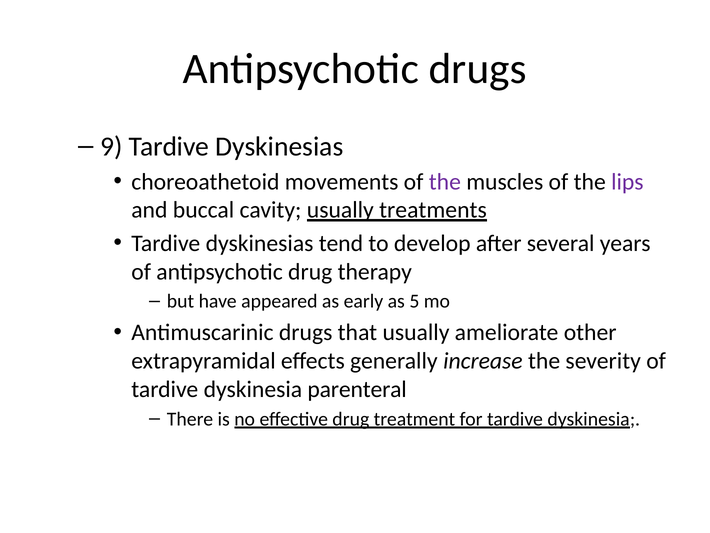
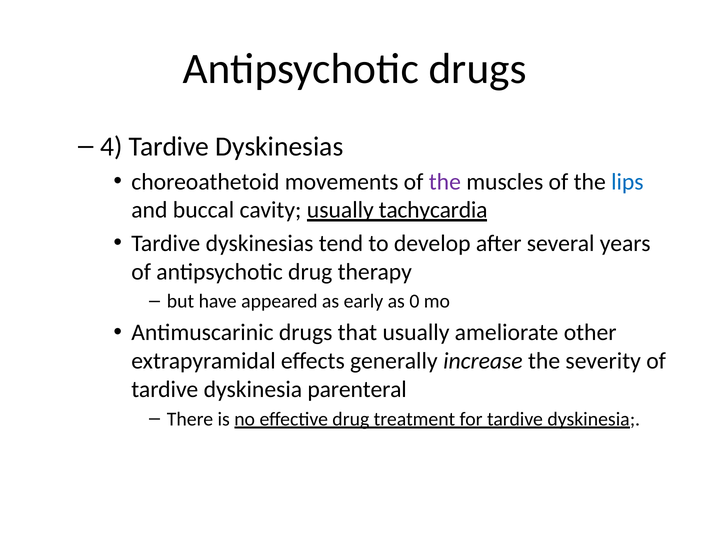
9: 9 -> 4 (111, 146)
lips colour: purple -> blue (627, 182)
treatments: treatments -> tachycardia (433, 210)
5: 5 -> 0 (414, 301)
